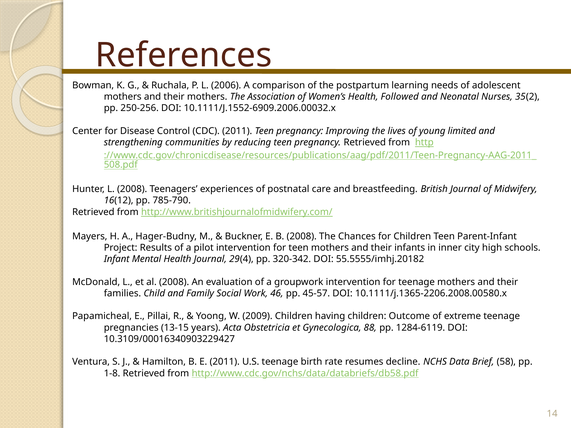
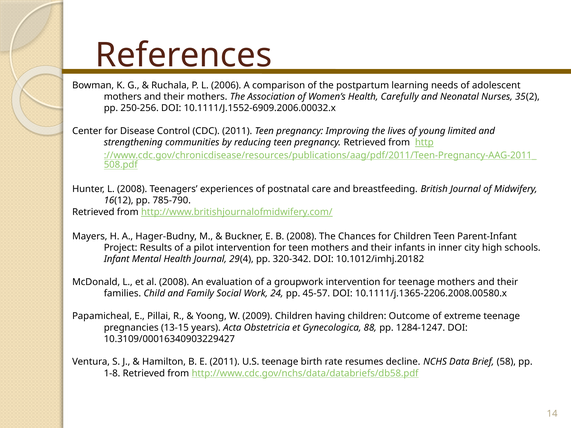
Followed: Followed -> Carefully (400, 97)
55.5555/imhj.20182: 55.5555/imhj.20182 -> 10.1012/imhj.20182 (380, 259)
46: 46 -> 24 (277, 294)
1284-6119: 1284-6119 -> 1284-1247 (421, 328)
